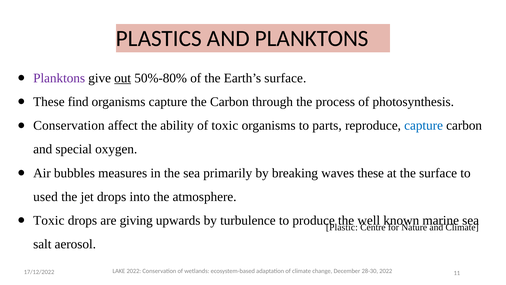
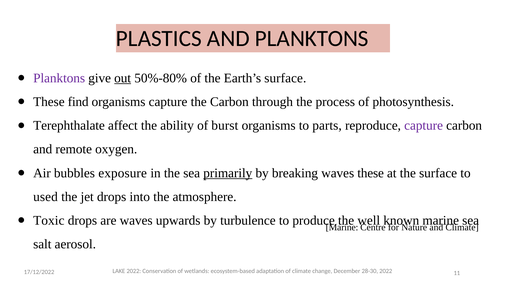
Conservation: Conservation -> Terephthalate (69, 125)
of toxic: toxic -> burst (225, 125)
capture colour: blue -> purple (424, 125)
special: special -> remote (74, 149)
measures: measures -> exposure (123, 173)
primarily underline: none -> present (228, 173)
are giving: giving -> waves (136, 220)
Plastic: Plastic -> Marine (342, 227)
